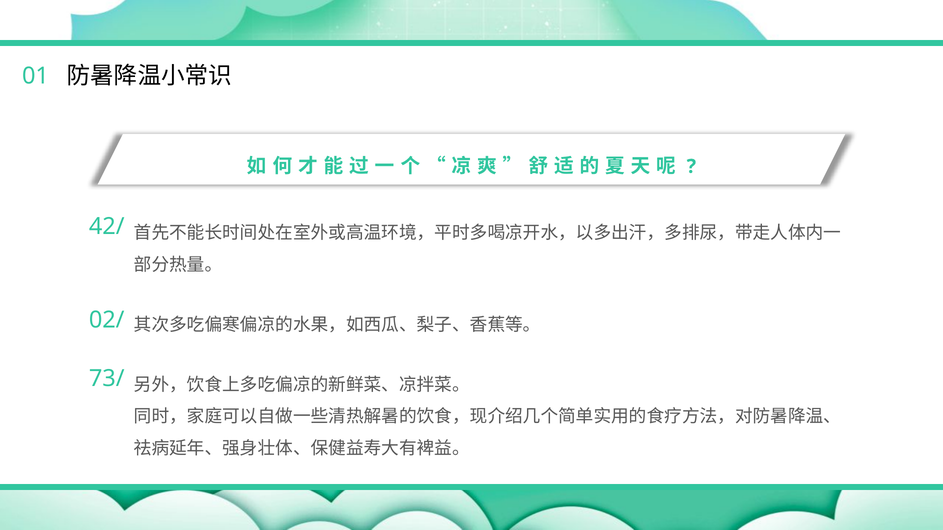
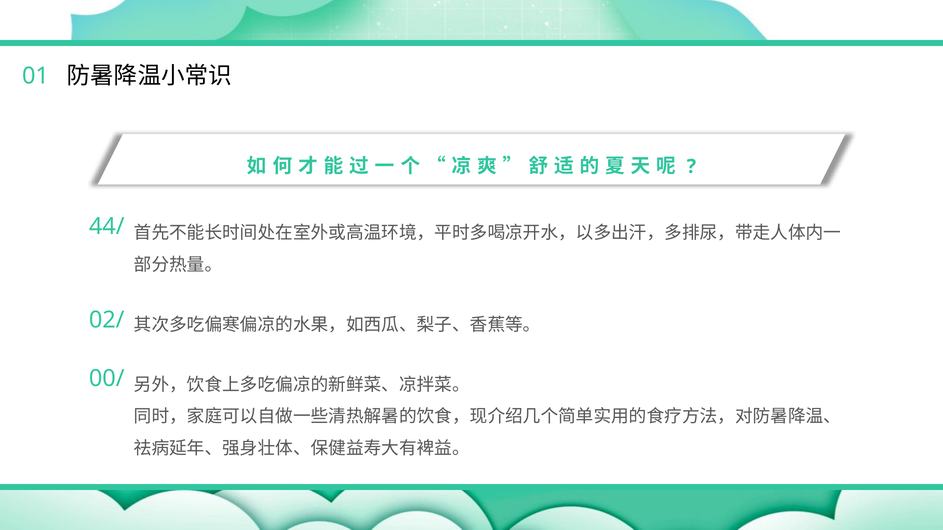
42/: 42/ -> 44/ (107, 226)
73/: 73/ -> 00/ (107, 379)
